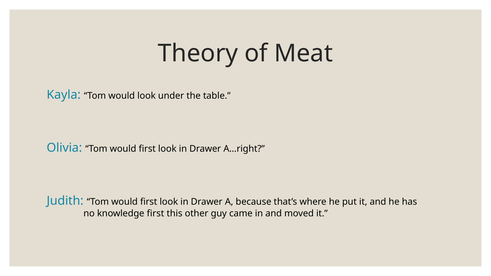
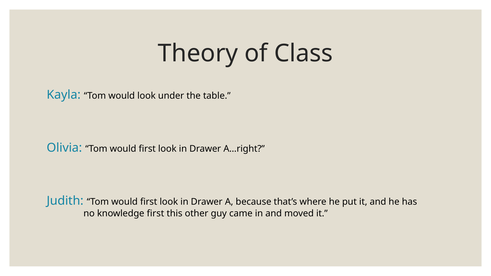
Meat: Meat -> Class (304, 53)
